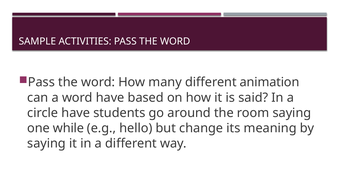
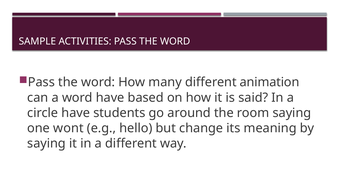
while: while -> wont (68, 128)
